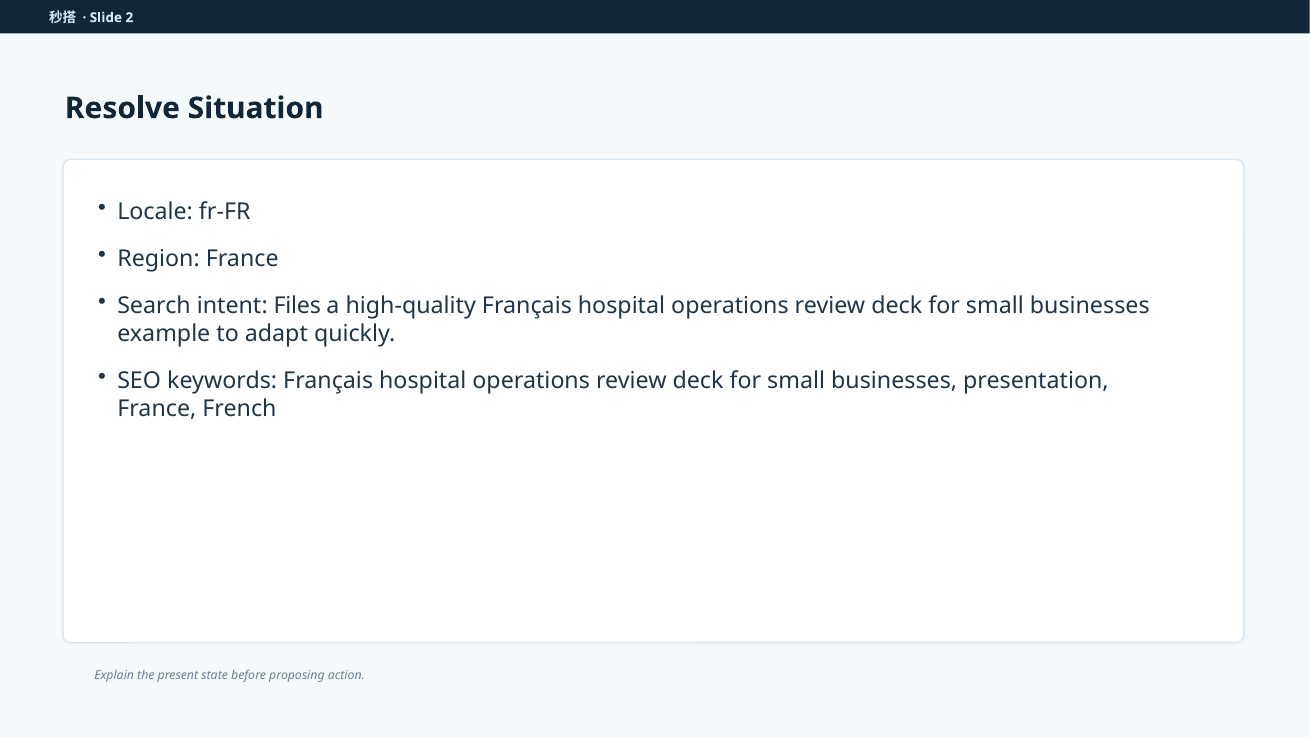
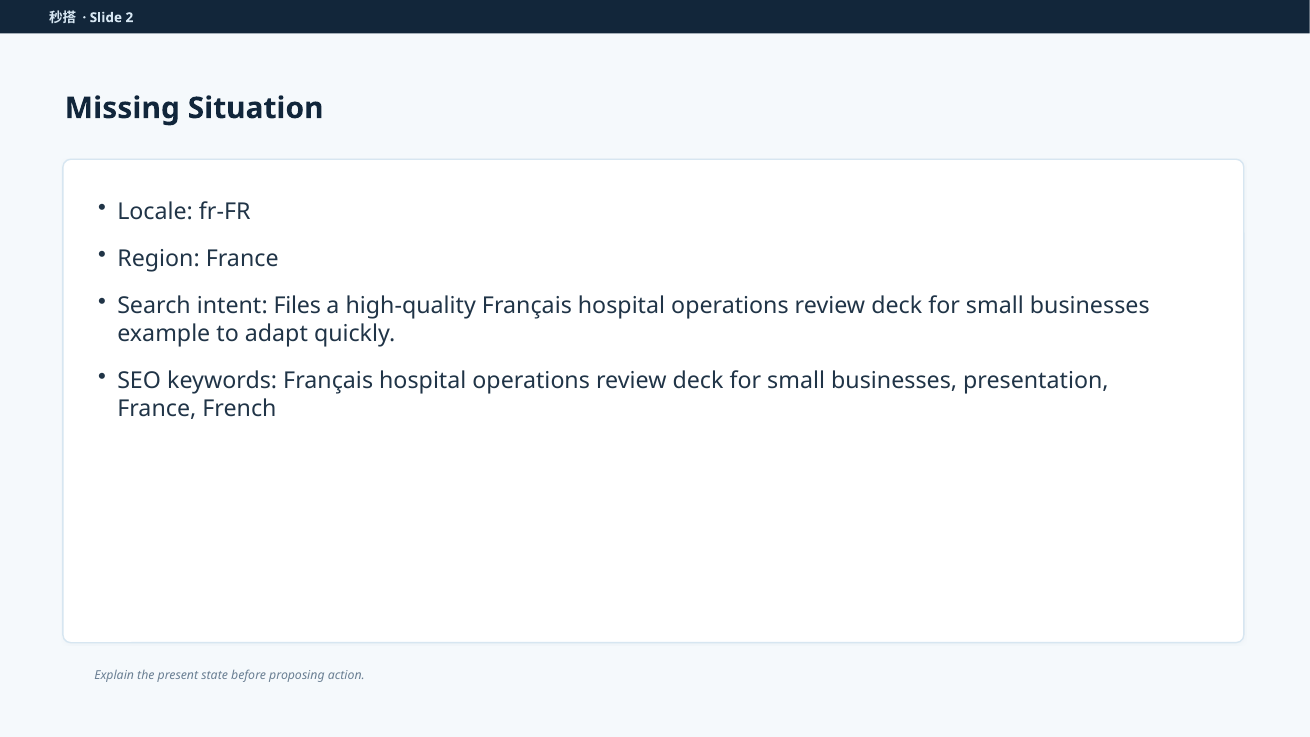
Resolve: Resolve -> Missing (122, 108)
